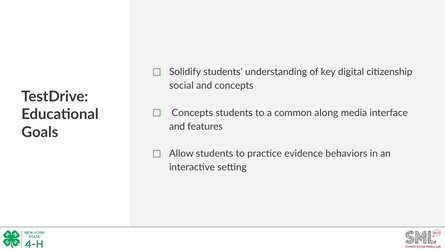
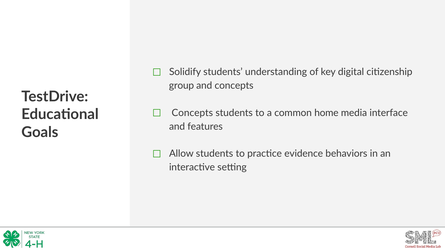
social: social -> group (181, 86)
along: along -> home (326, 113)
